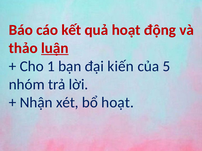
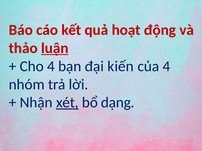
Cho 1: 1 -> 4 (51, 66)
của 5: 5 -> 4 (166, 66)
xét underline: none -> present (67, 103)
bổ hoạt: hoạt -> dạng (118, 103)
